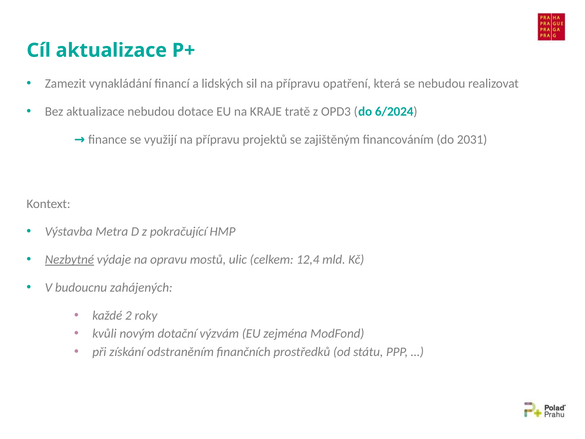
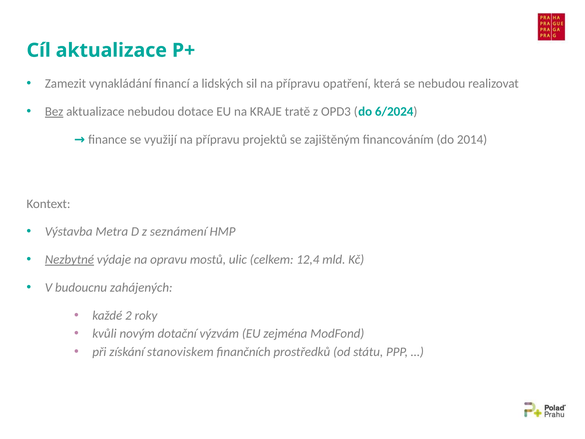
Bez underline: none -> present (54, 111)
2031: 2031 -> 2014 (472, 139)
pokračující: pokračující -> seznámení (178, 232)
odstraněním: odstraněním -> stanoviskem (180, 352)
